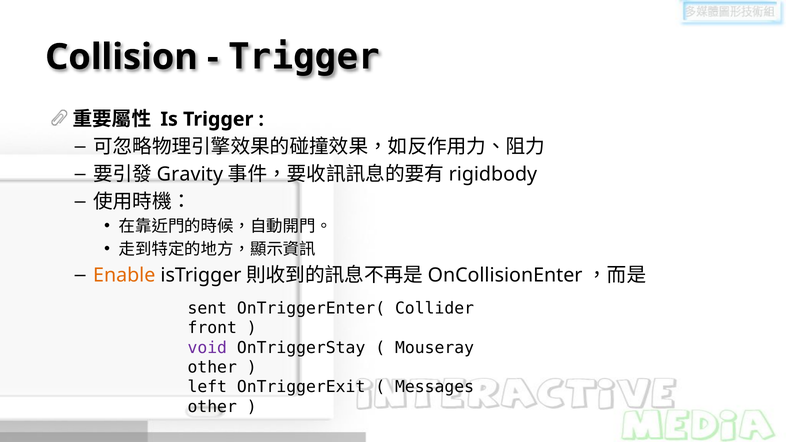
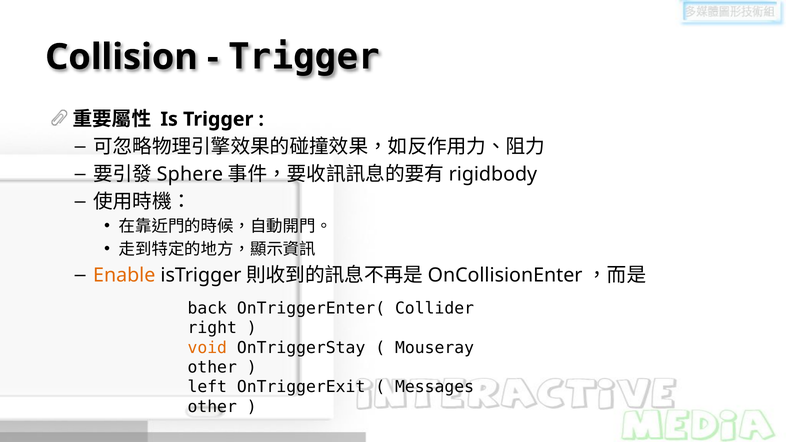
Gravity: Gravity -> Sphere (190, 174)
sent: sent -> back (207, 308)
front: front -> right (212, 328)
void colour: purple -> orange (207, 348)
